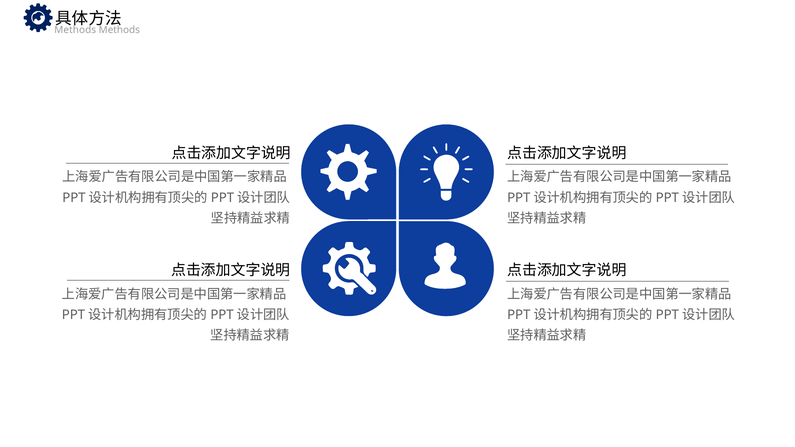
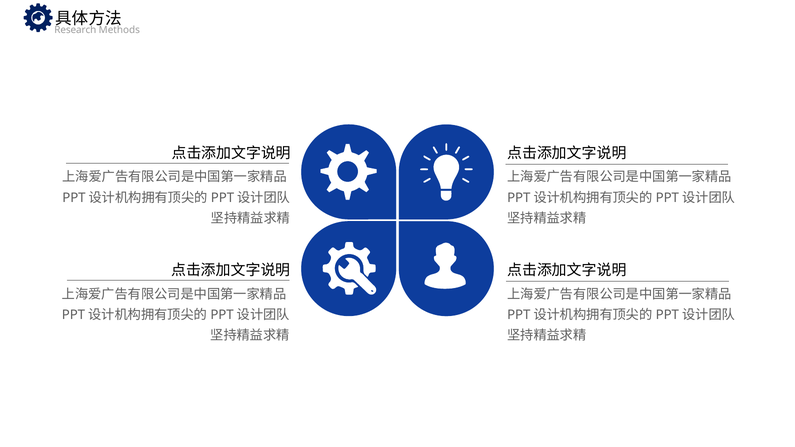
Methods: Methods -> Research (75, 30)
